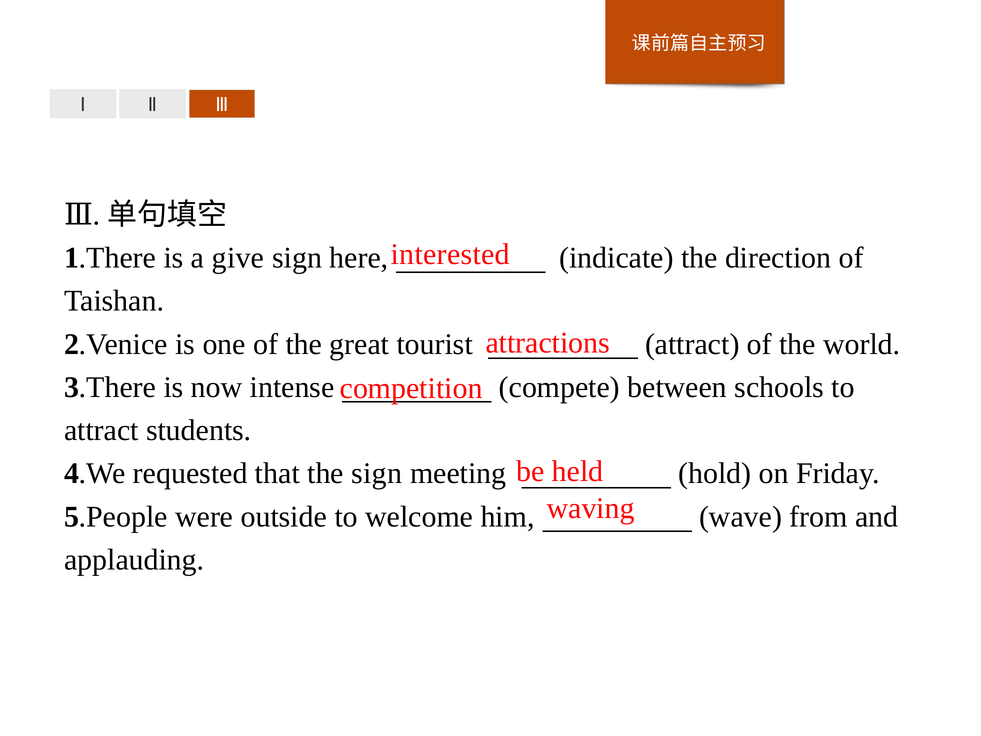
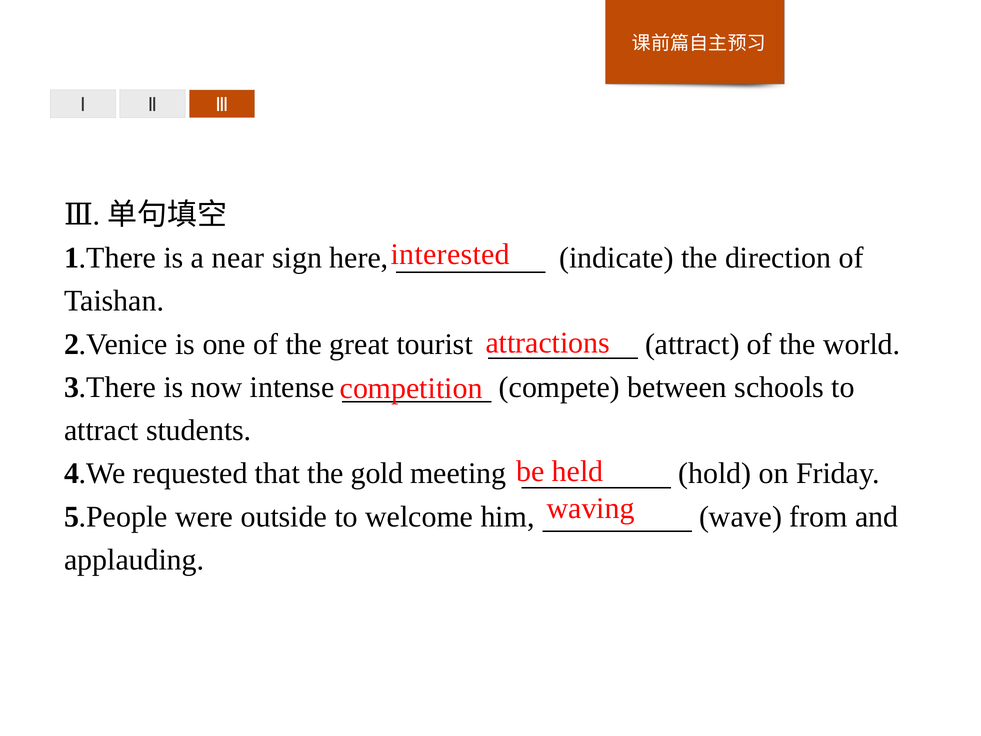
give: give -> near (238, 258)
the sign: sign -> gold (377, 473)
